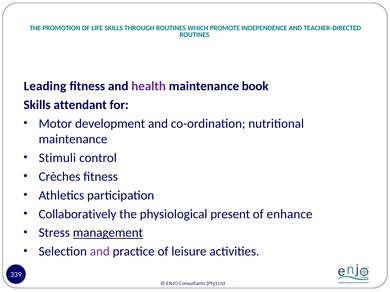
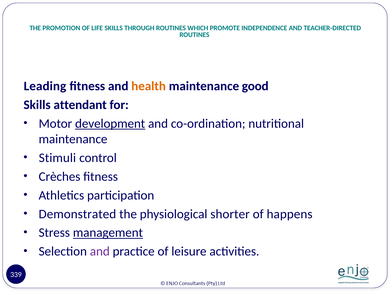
health colour: purple -> orange (149, 86)
book: book -> good (255, 86)
development underline: none -> present (110, 124)
Collaboratively: Collaboratively -> Demonstrated (77, 214)
present: present -> shorter (230, 214)
enhance: enhance -> happens (290, 214)
